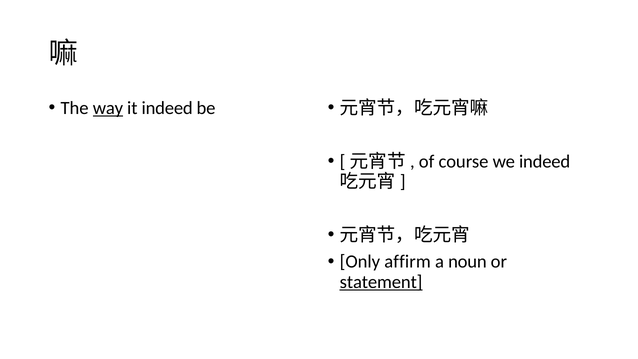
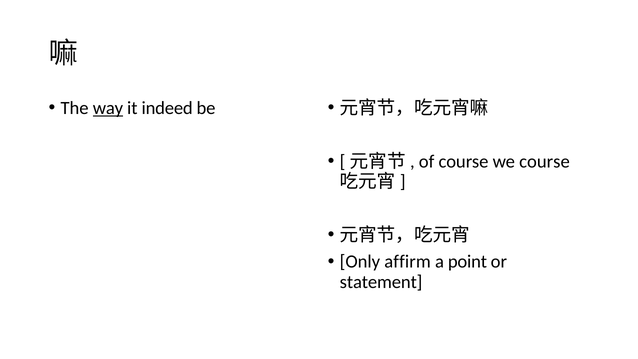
we indeed: indeed -> course (544, 161)
noun: noun -> point (467, 262)
statement underline: present -> none (381, 282)
